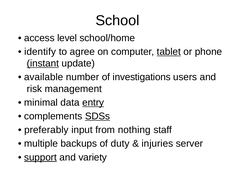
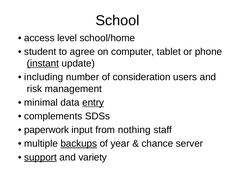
identify: identify -> student (40, 52)
tablet underline: present -> none (169, 52)
available: available -> including (44, 77)
investigations: investigations -> consideration (142, 77)
SDSs underline: present -> none (98, 116)
preferably: preferably -> paperwork (46, 130)
backups underline: none -> present (79, 144)
duty: duty -> year (120, 144)
injuries: injuries -> chance (157, 144)
